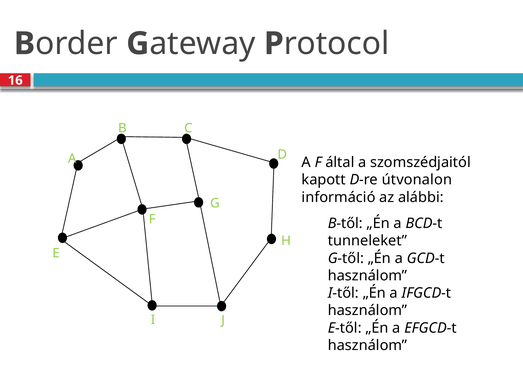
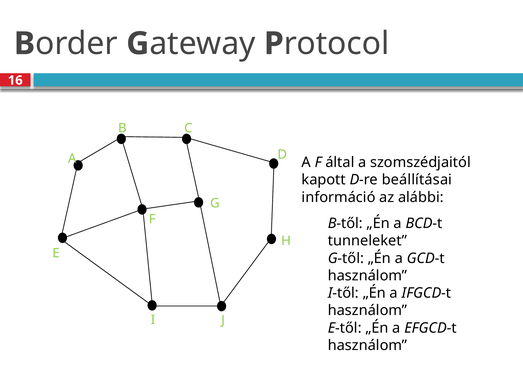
útvonalon: útvonalon -> beállításai (417, 180)
